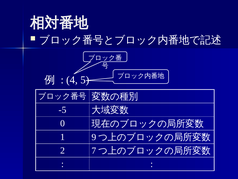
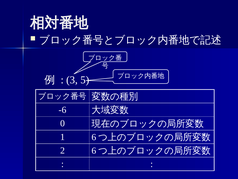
4: 4 -> 3 (72, 80)
-5: -5 -> -6 (62, 110)
1 9: 9 -> 6 (94, 137)
2 7: 7 -> 6 (94, 150)
